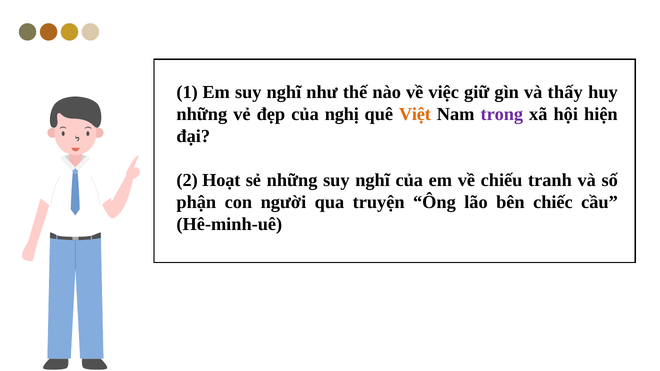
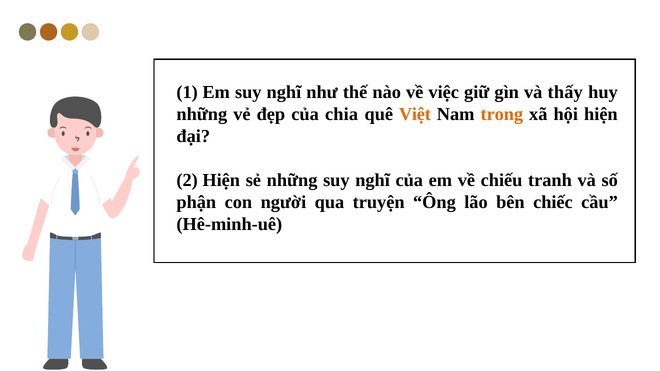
nghị: nghị -> chia (342, 114)
trong colour: purple -> orange (502, 114)
2 Hoạt: Hoạt -> Hiện (221, 180)
